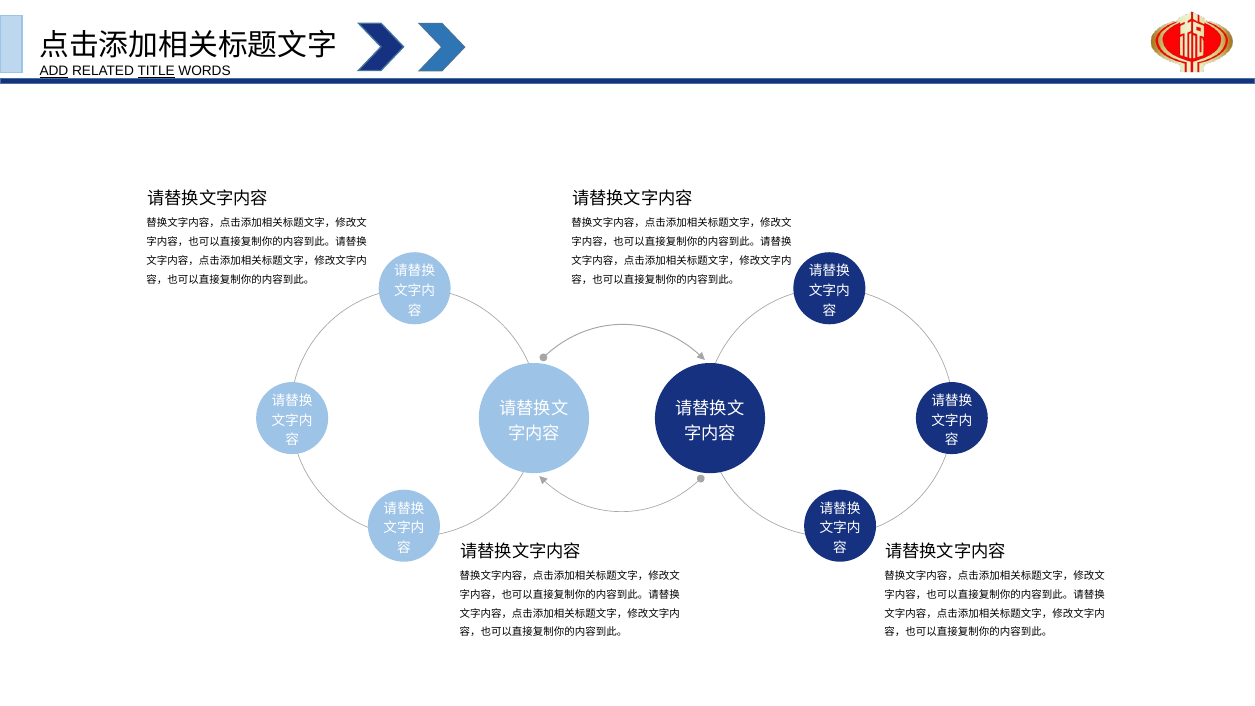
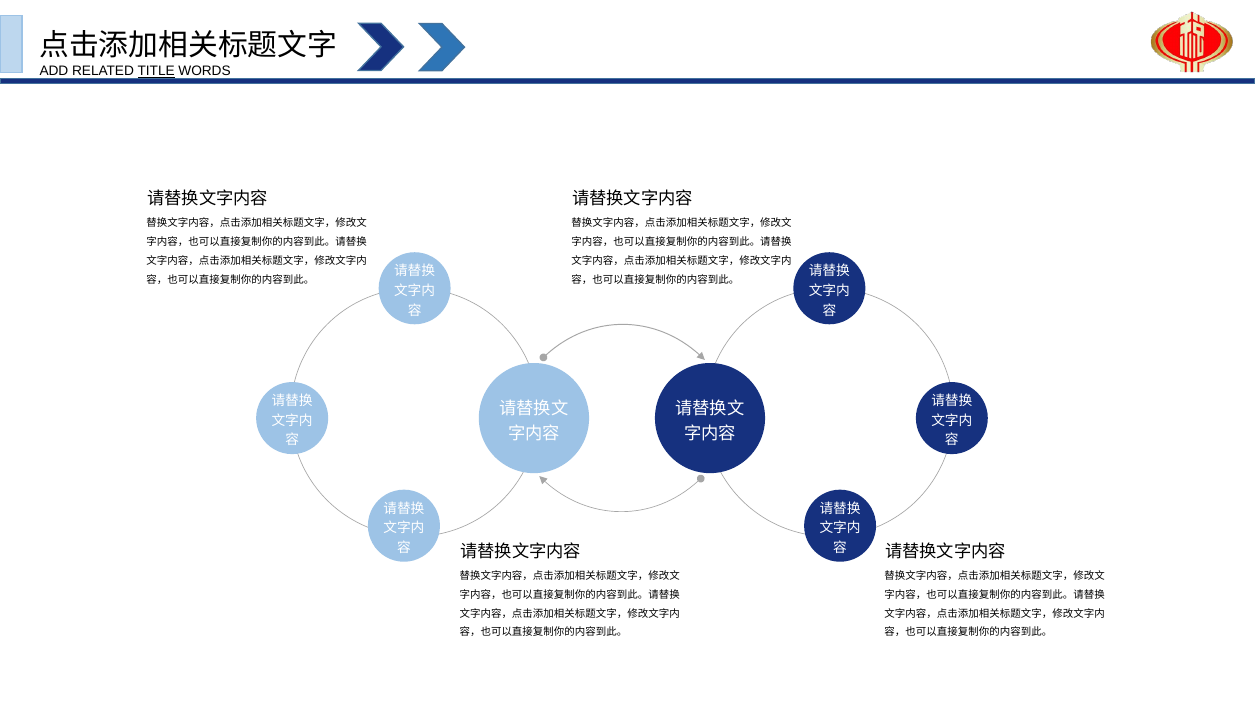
ADD underline: present -> none (54, 71)
